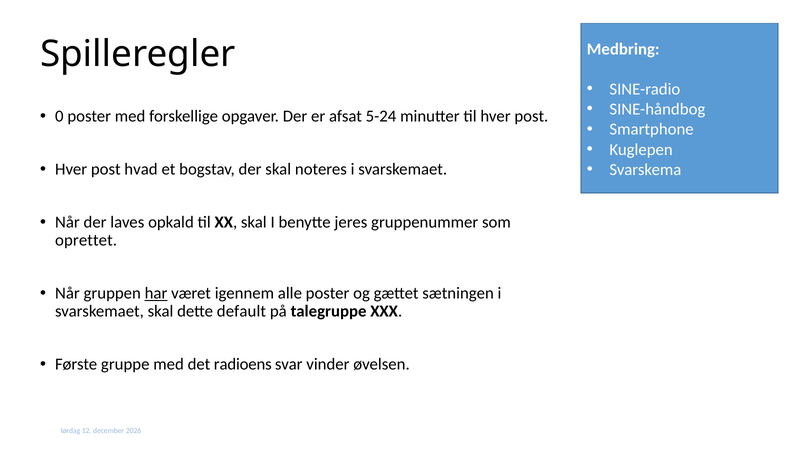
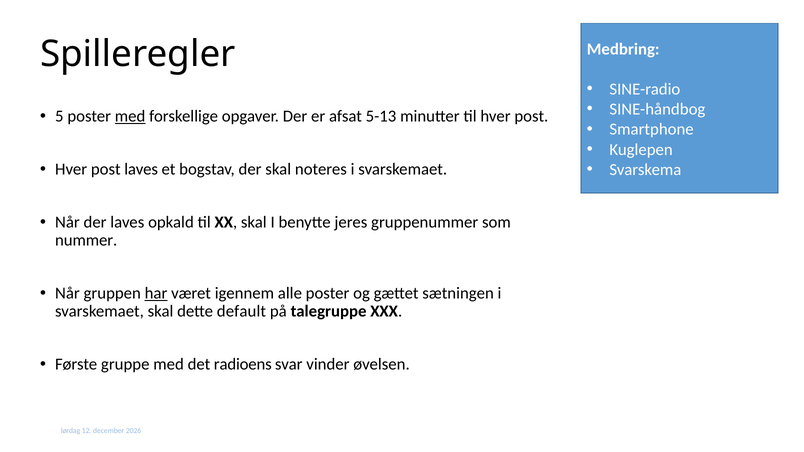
0: 0 -> 5 (59, 116)
med underline: none -> present (130, 116)
5-24: 5-24 -> 5-13 (381, 116)
post hvad: hvad -> laves (141, 169)
oprettet: oprettet -> nummer (86, 241)
